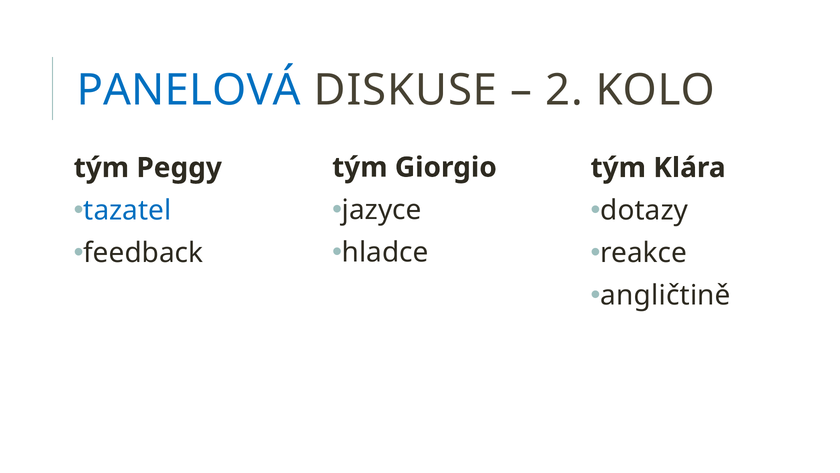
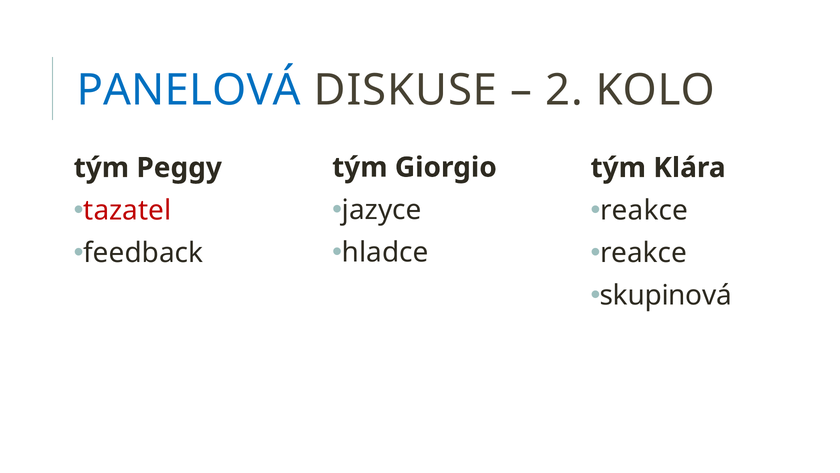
tazatel colour: blue -> red (127, 210)
dotazy: dotazy -> reakce (644, 210)
angličtině: angličtině -> skupinová (666, 295)
